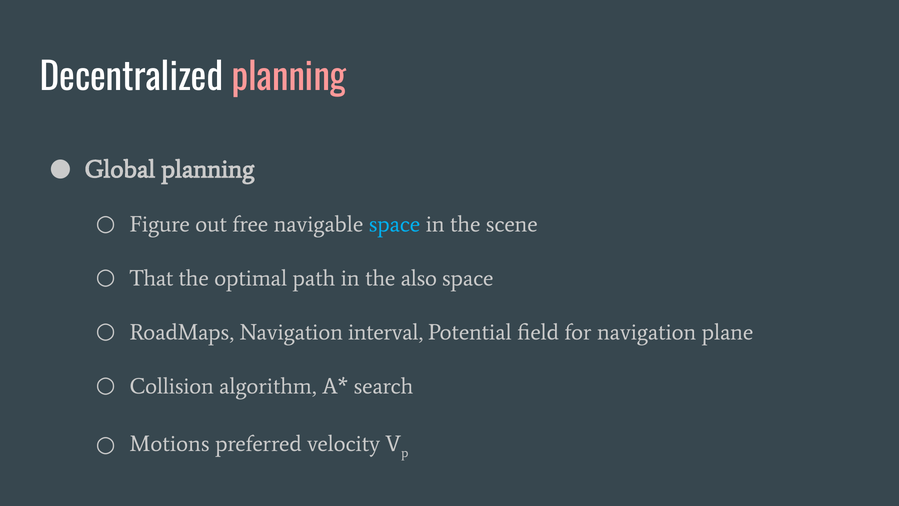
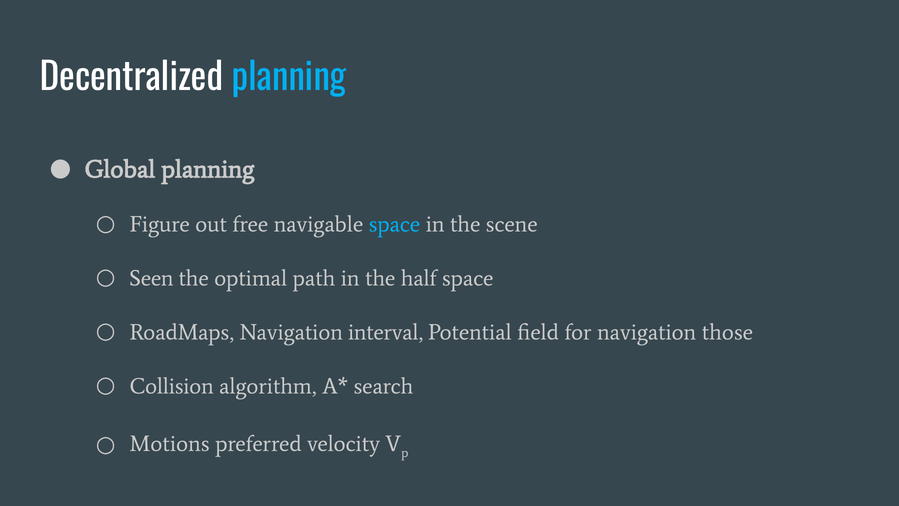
planning colour: pink -> light blue (289, 78)
That: That -> Seen (151, 278)
also: also -> half (419, 278)
plane: plane -> those (727, 332)
